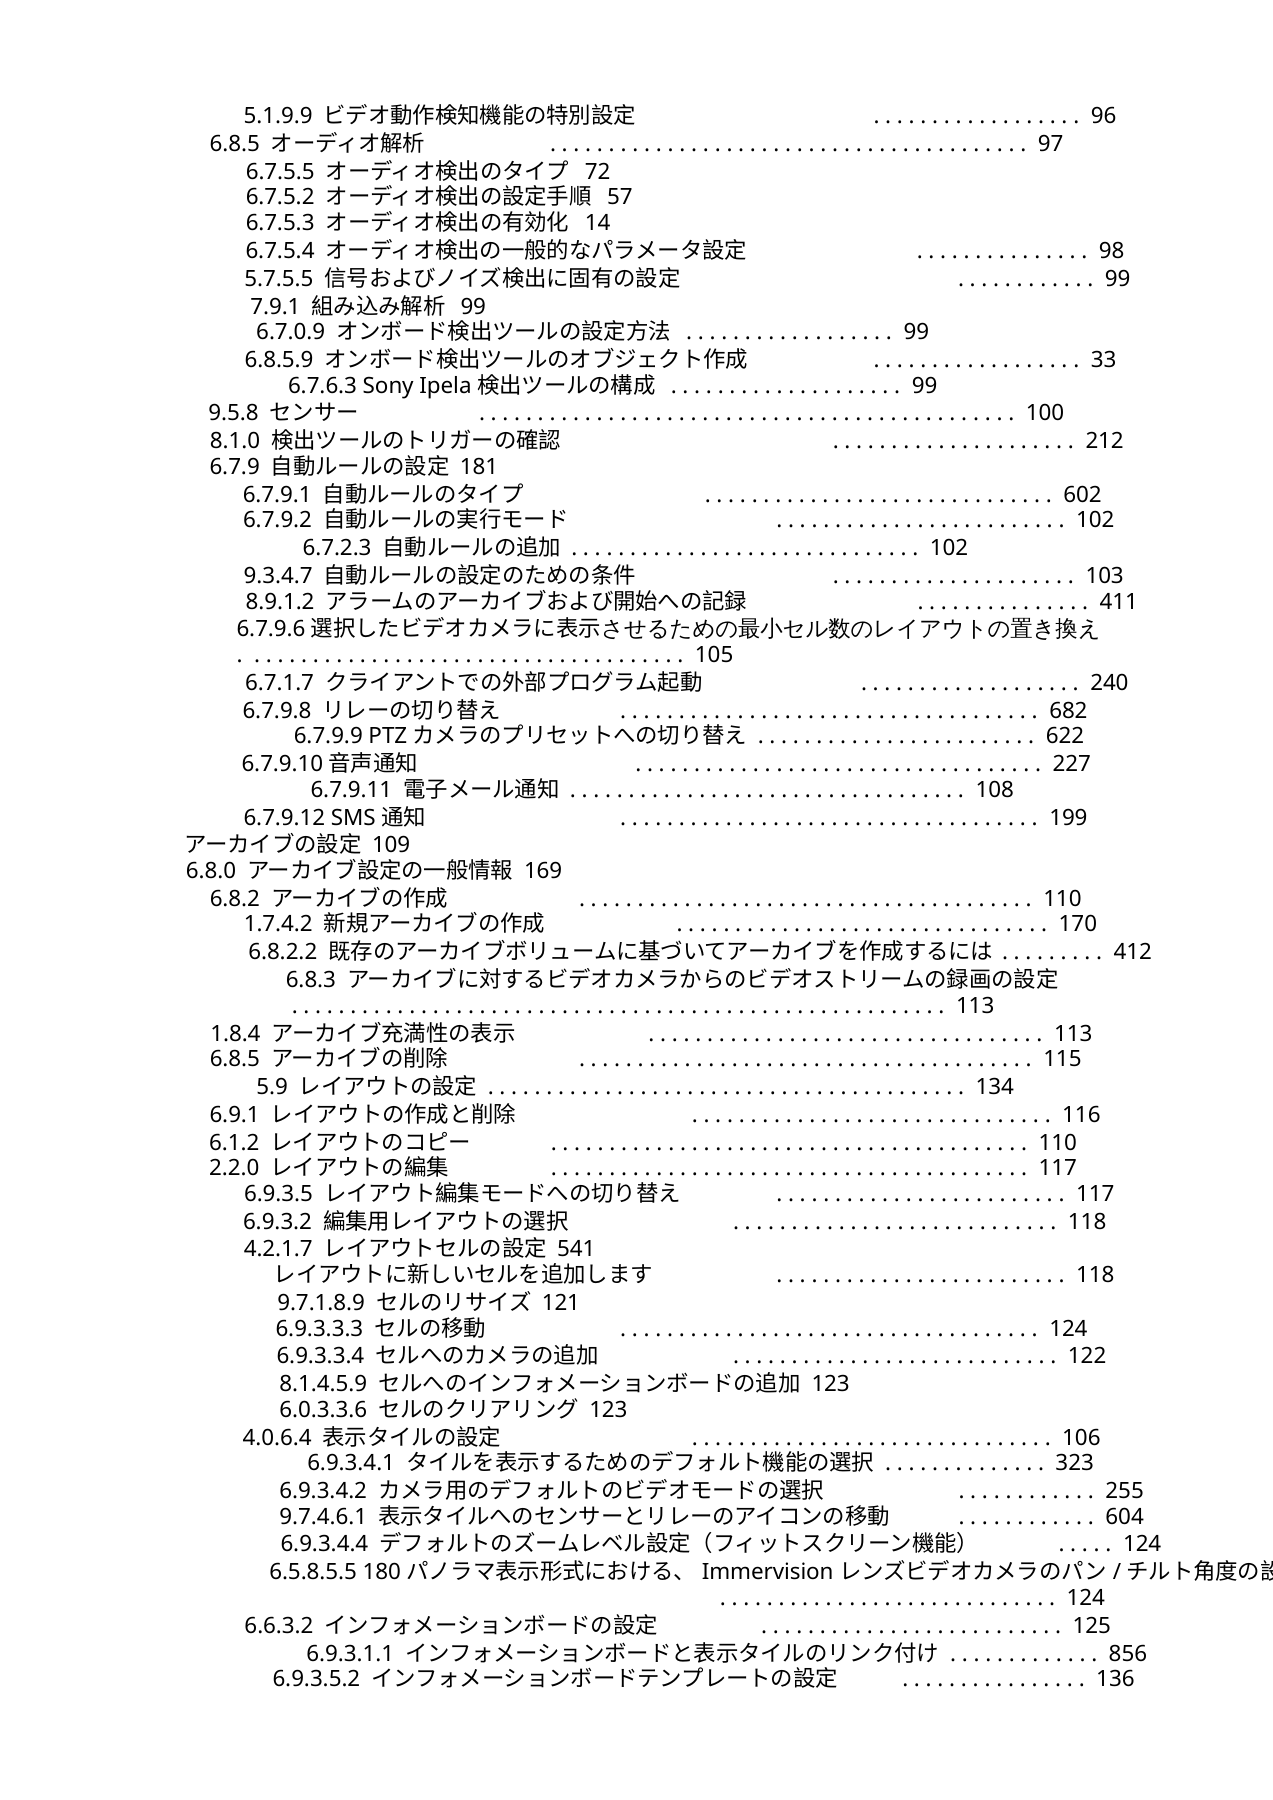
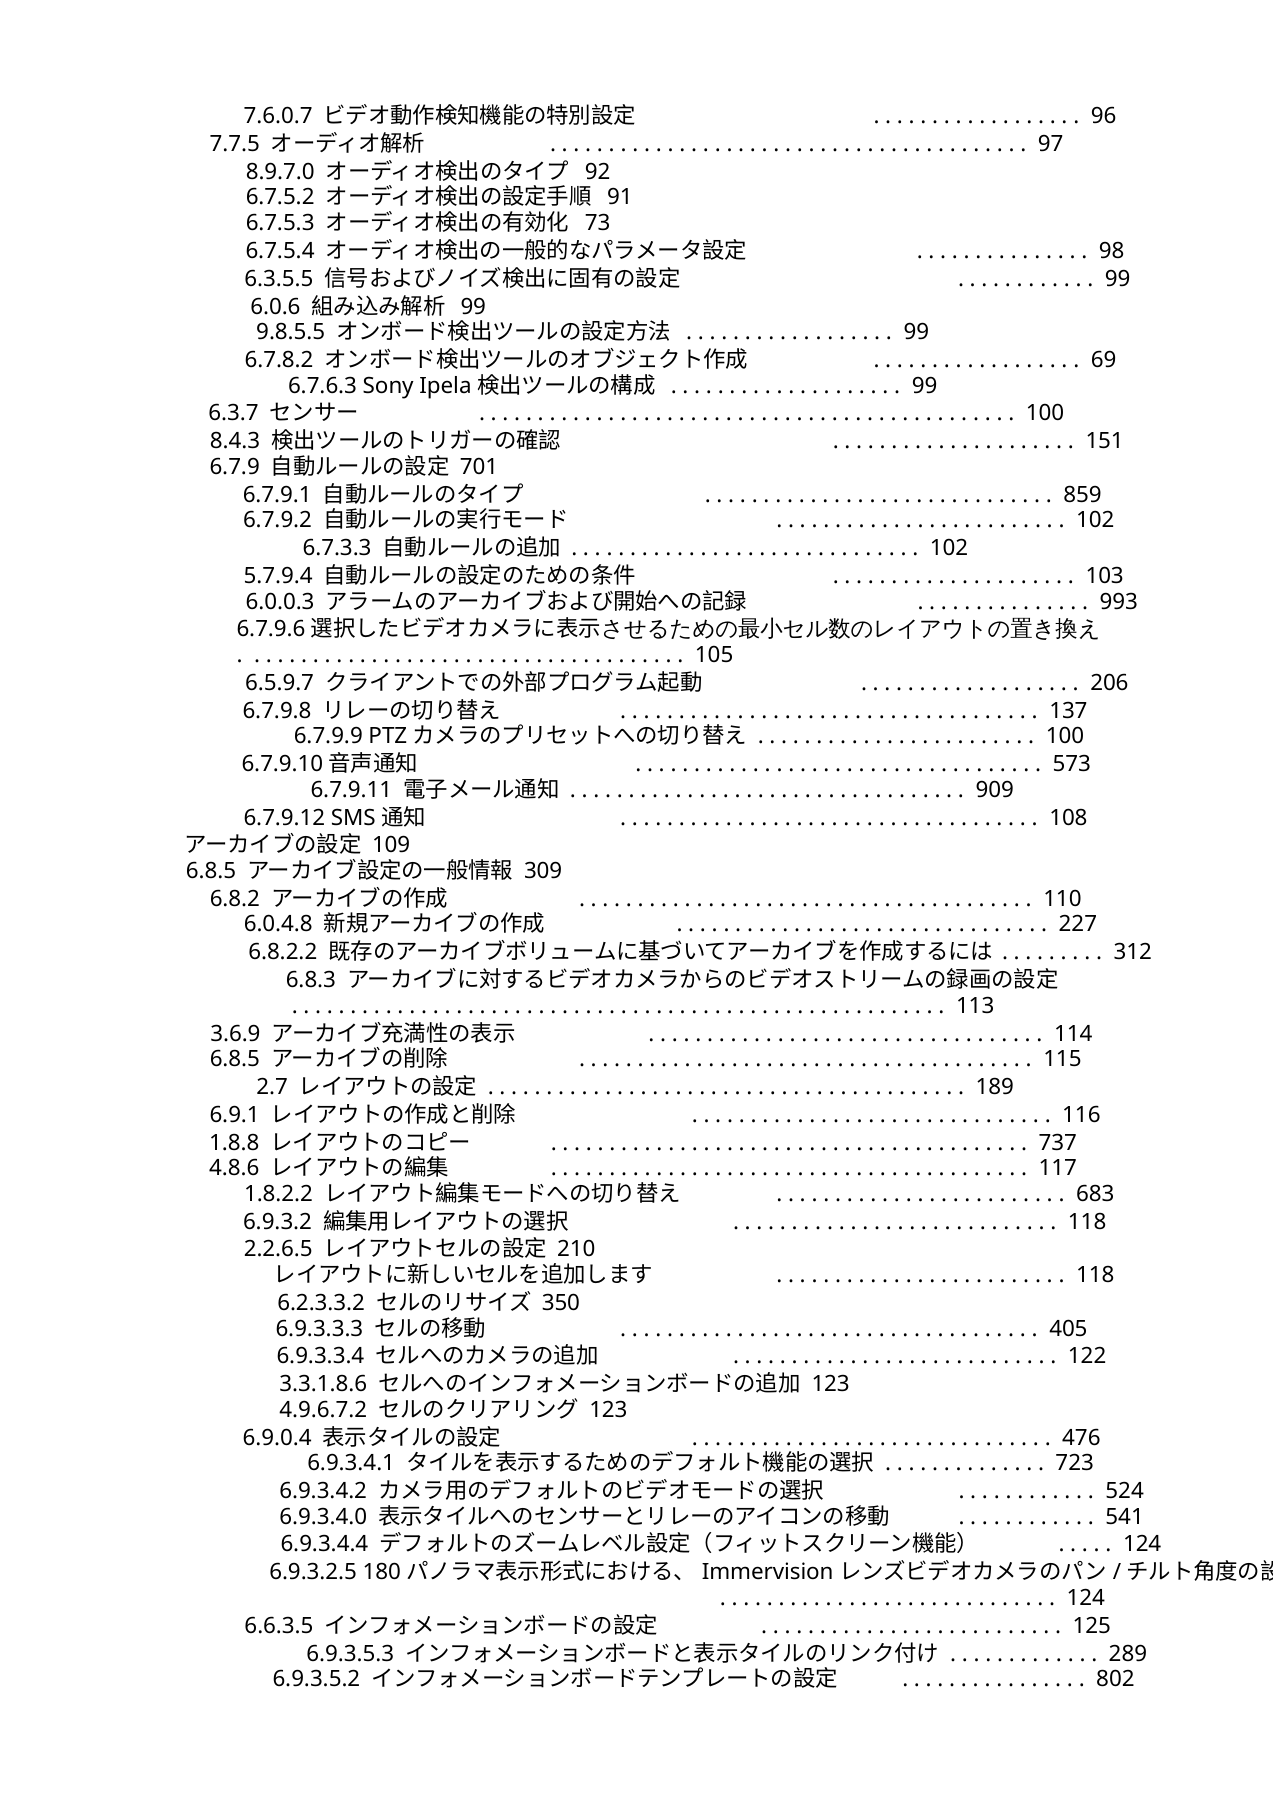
5.1.9.9: 5.1.9.9 -> 7.6.0.7 (278, 116)
6.8.5: 6.8.5 -> 7.7.5 (235, 144)
6.7.5.5: 6.7.5.5 -> 8.9.7.0 (280, 172)
72: 72 -> 92 (598, 172)
57: 57 -> 91 (620, 198)
14: 14 -> 73 (598, 223)
5.7.5.5: 5.7.5.5 -> 6.3.5.5 (279, 279)
7.9.1: 7.9.1 -> 6.0.6 (275, 307)
6.7.0.9: 6.7.0.9 -> 9.8.5.5 (291, 332)
6.8.5.9: 6.8.5.9 -> 6.7.8.2 (279, 360)
33: 33 -> 69 (1104, 360)
9.5.8: 9.5.8 -> 6.3.7 (233, 414)
8.1.0: 8.1.0 -> 8.4.3 (235, 441)
212: 212 -> 151 (1105, 441)
181: 181 -> 701 (479, 467)
602: 602 -> 859 (1083, 495)
6.7.2.3: 6.7.2.3 -> 6.7.3.3 (337, 548)
9.3.4.7: 9.3.4.7 -> 5.7.9.4 (278, 576)
8.9.1.2: 8.9.1.2 -> 6.0.0.3 (280, 602)
411: 411 -> 993 (1119, 602)
6.7.1.7: 6.7.1.7 -> 6.5.9.7 (280, 683)
240: 240 -> 206 (1109, 683)
682: 682 -> 137 (1068, 711)
622: 622 -> 100 (1065, 737)
227: 227 -> 573 (1072, 764)
108: 108 -> 909 (995, 790)
199: 199 -> 108 (1068, 818)
6.8.0: 6.8.0 -> 6.8.5 (211, 871)
169: 169 -> 309 (543, 871)
1.7.4.2: 1.7.4.2 -> 6.0.4.8 (278, 925)
170: 170 -> 227 (1078, 925)
412: 412 -> 312 (1133, 953)
1.8.4: 1.8.4 -> 3.6.9 (235, 1034)
113: 113 -> 114 (1073, 1034)
5.9: 5.9 -> 2.7 (272, 1087)
134: 134 -> 189 (995, 1087)
6.1.2: 6.1.2 -> 1.8.8 (234, 1143)
110: 110 -> 737 (1058, 1143)
2.2.0: 2.2.0 -> 4.8.6 (234, 1169)
6.9.3.5: 6.9.3.5 -> 1.8.2.2 (278, 1194)
117: 117 -> 683 (1095, 1194)
4.2.1.7: 4.2.1.7 -> 2.2.6.5 (278, 1250)
541: 541 -> 210 (576, 1250)
9.7.1.8.9: 9.7.1.8.9 -> 6.2.3.3.2 (321, 1303)
121: 121 -> 350 (561, 1303)
124: 124 -> 405 (1068, 1329)
8.1.4.5.9: 8.1.4.5.9 -> 3.3.1.8.6 (323, 1385)
6.0.3.3.6: 6.0.3.3.6 -> 4.9.6.7.2 (323, 1410)
4.0.6.4: 4.0.6.4 -> 6.9.0.4 (277, 1438)
106: 106 -> 476 (1081, 1438)
323: 323 -> 723 (1075, 1464)
255: 255 -> 524 (1125, 1492)
9.7.4.6.1: 9.7.4.6.1 -> 6.9.3.4.0 (323, 1517)
604: 604 -> 541 (1125, 1517)
6.5.8.5.5: 6.5.8.5.5 -> 6.9.3.2.5 (313, 1573)
6.6.3.2: 6.6.3.2 -> 6.6.3.5 (279, 1626)
6.9.3.1.1: 6.9.3.1.1 -> 6.9.3.5.3 (350, 1654)
856: 856 -> 289 (1128, 1654)
136: 136 -> 802 (1115, 1680)
